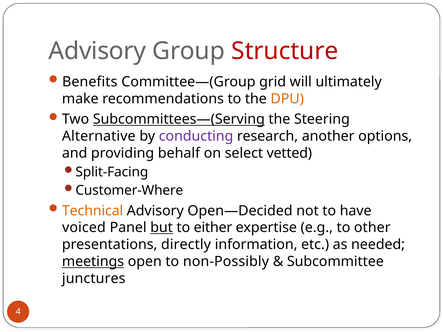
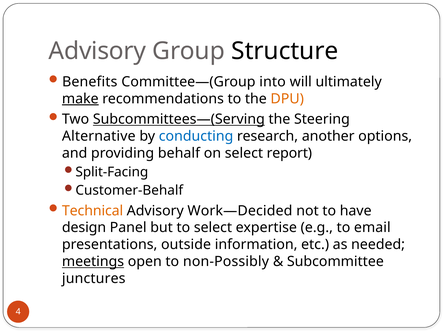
Structure colour: red -> black (285, 51)
grid: grid -> into (273, 82)
make underline: none -> present (80, 99)
conducting colour: purple -> blue (196, 136)
vetted: vetted -> report (289, 153)
Customer-Where: Customer-Where -> Customer-Behalf (129, 191)
Open—Decided: Open—Decided -> Work—Decided (240, 211)
voiced: voiced -> design (84, 228)
but underline: present -> none (162, 228)
to either: either -> select (213, 228)
other: other -> email (372, 228)
directly: directly -> outside (186, 245)
